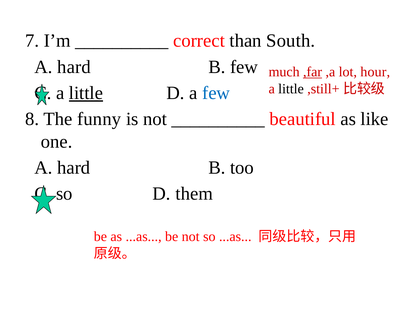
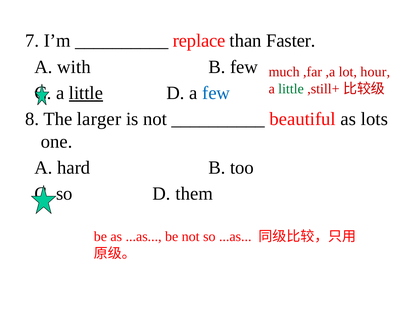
correct: correct -> replace (199, 41)
South: South -> Faster (291, 41)
hard: hard -> with (74, 67)
,far underline: present -> none (313, 72)
little colour: black -> green (291, 89)
funny: funny -> larger (99, 119)
like: like -> lots (374, 119)
